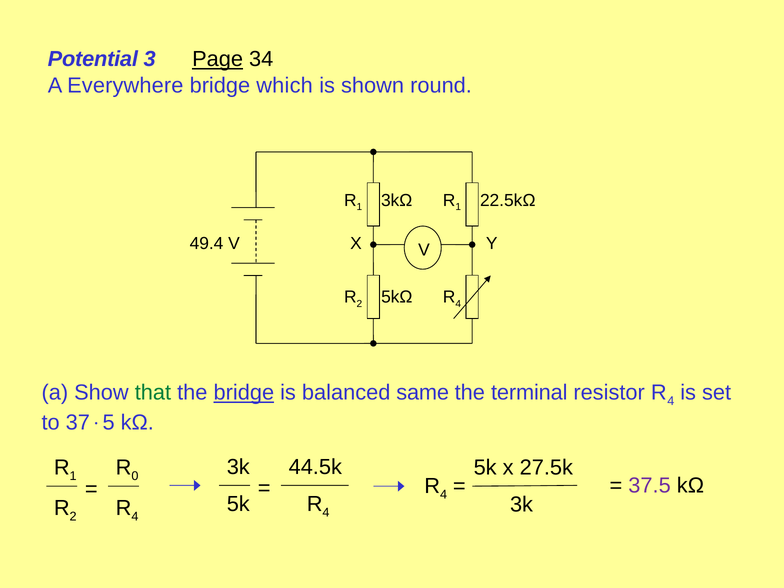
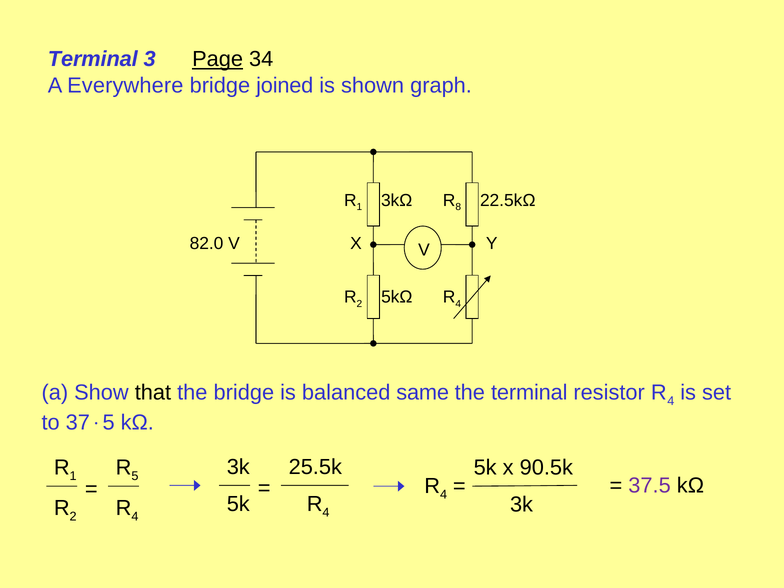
Potential: Potential -> Terminal (93, 59)
which: which -> joined (285, 85)
round: round -> graph (441, 85)
1: 1 -> 8 (458, 207)
49.4: 49.4 -> 82.0 (207, 243)
that colour: green -> black (153, 393)
bridge underline: present -> none (244, 393)
44.5k: 44.5k -> 25.5k (315, 467)
0: 0 -> 5 (135, 476)
27.5k: 27.5k -> 90.5k (546, 468)
